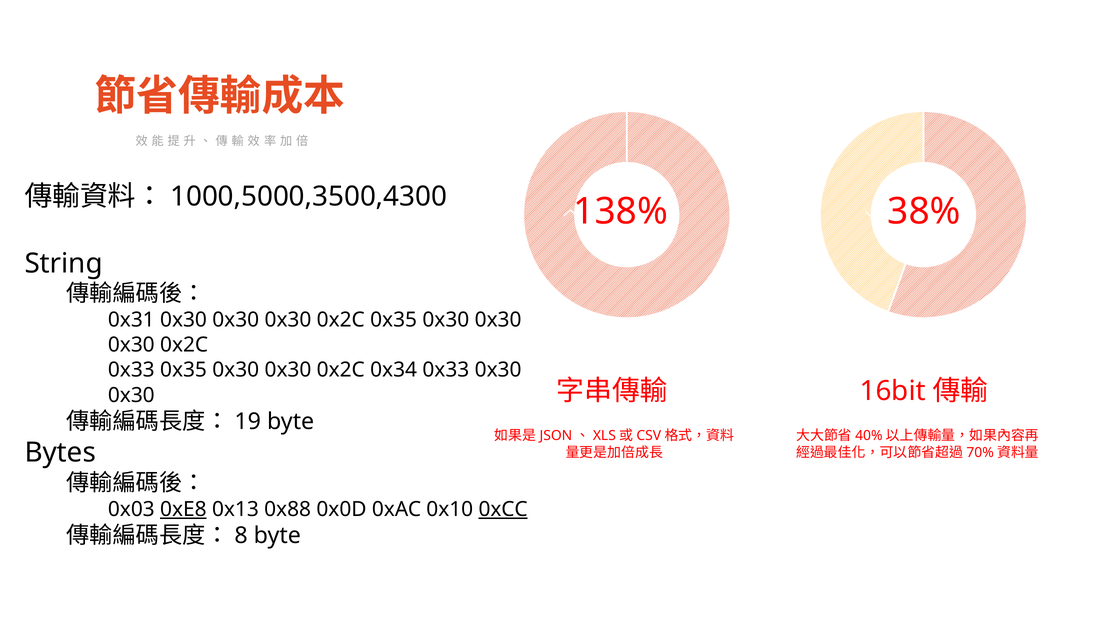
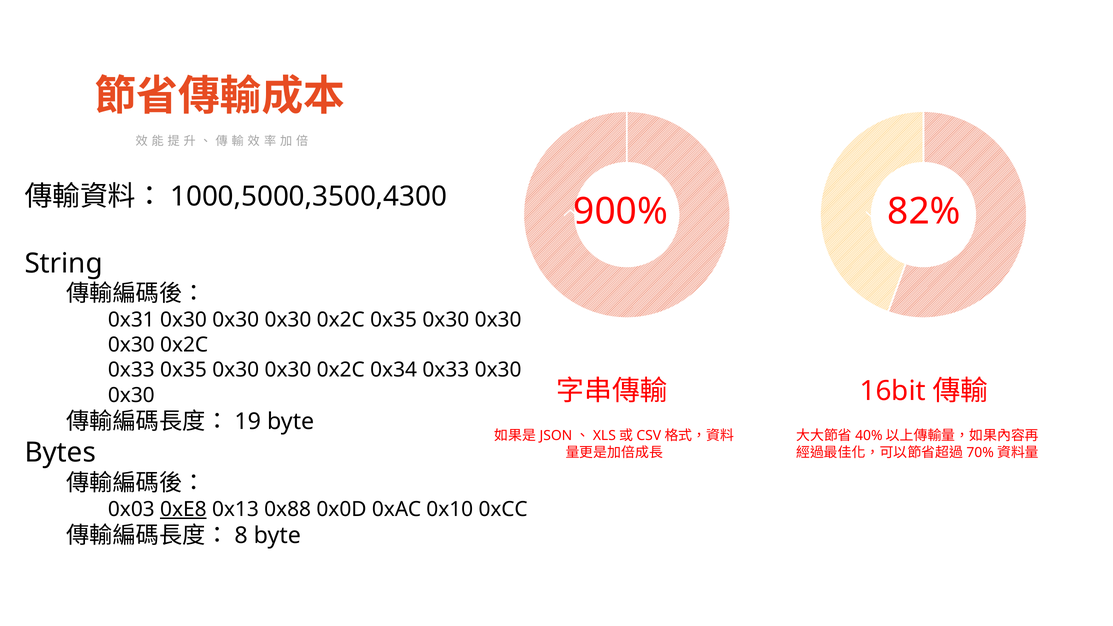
138%: 138% -> 900% (621, 212)
38%: 38% -> 82% (924, 212)
0xCC underline: present -> none (503, 509)
